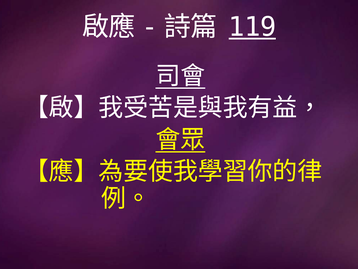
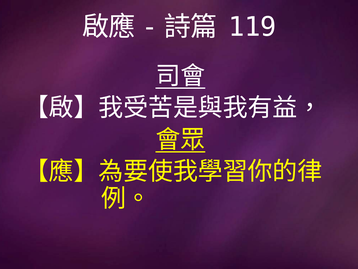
119 underline: present -> none (252, 27)
